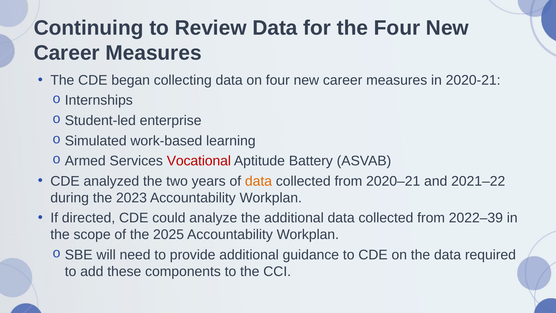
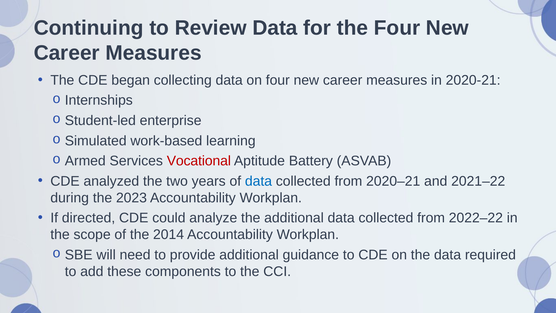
data colour: orange -> blue (258, 181)
2022–39: 2022–39 -> 2022–22 (476, 218)
2025: 2025 -> 2014 (169, 234)
